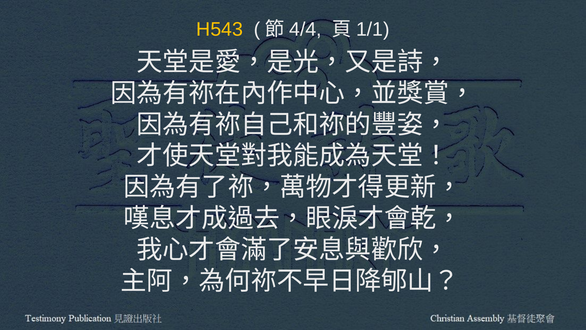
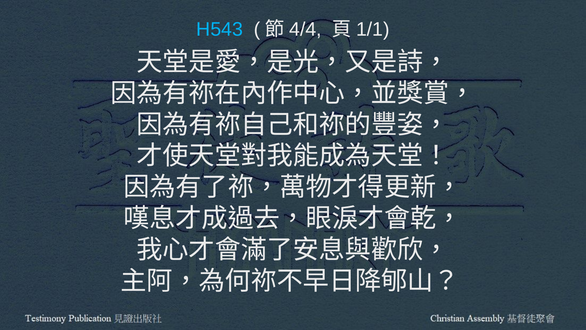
H543 colour: yellow -> light blue (220, 29)
